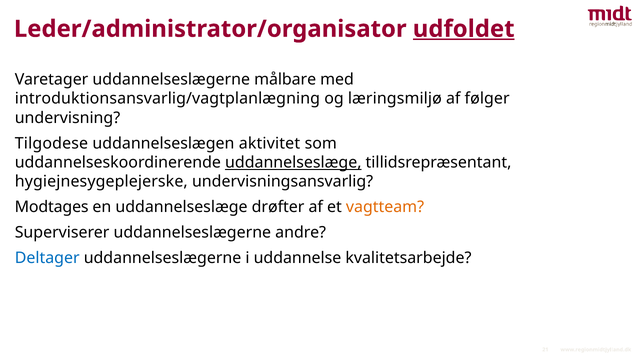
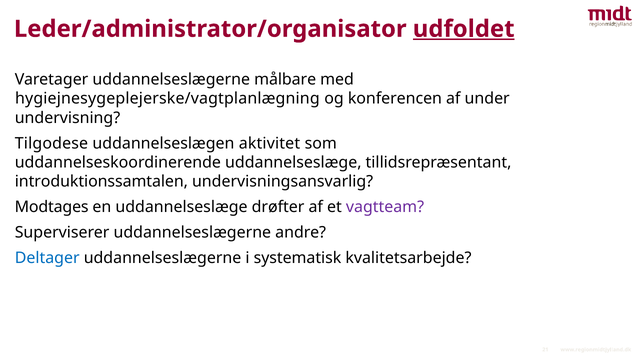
introduktionsansvarlig/vagtplanlægning: introduktionsansvarlig/vagtplanlægning -> hygiejnesygeplejerske/vagtplanlægning (167, 99)
læringsmiljø: læringsmiljø -> konferencen (395, 99)
følger: følger -> under (487, 99)
uddannelseslæge underline: present -> none (293, 162)
hygiejnesygeplejerske: hygiejnesygeplejerske -> introduktionssamtalen (101, 181)
vagtteam colour: orange -> purple (385, 207)
uddannelse: uddannelse -> systematisk (297, 258)
